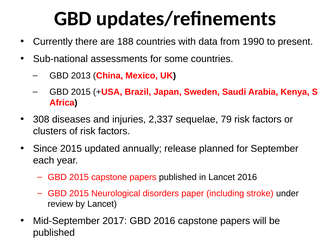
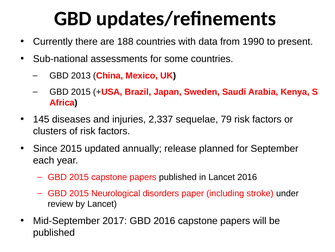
308: 308 -> 145 (41, 119)
